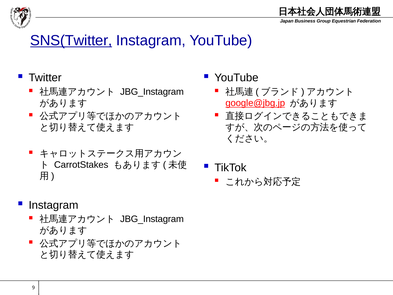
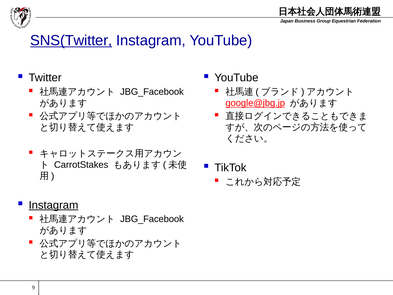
JBG_Instagram: JBG_Instagram -> JBG_Facebook (152, 92)
Instagram underline: none -> present (53, 205)
JBG_Instagram: JBG_Instagram -> JBG_Facebook (152, 219)
